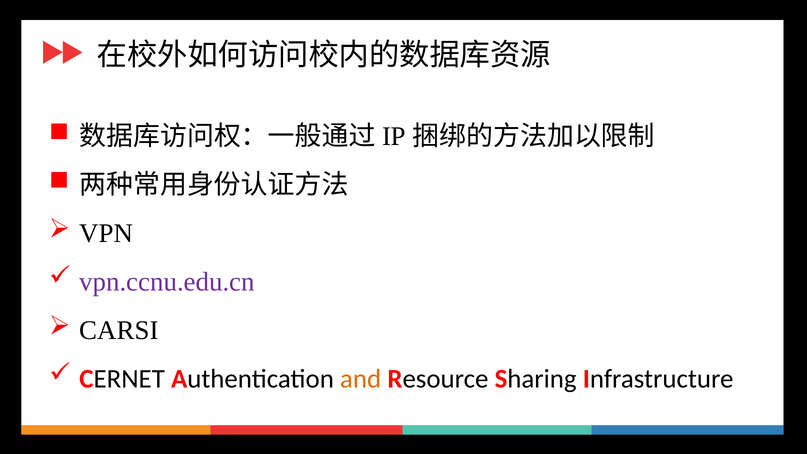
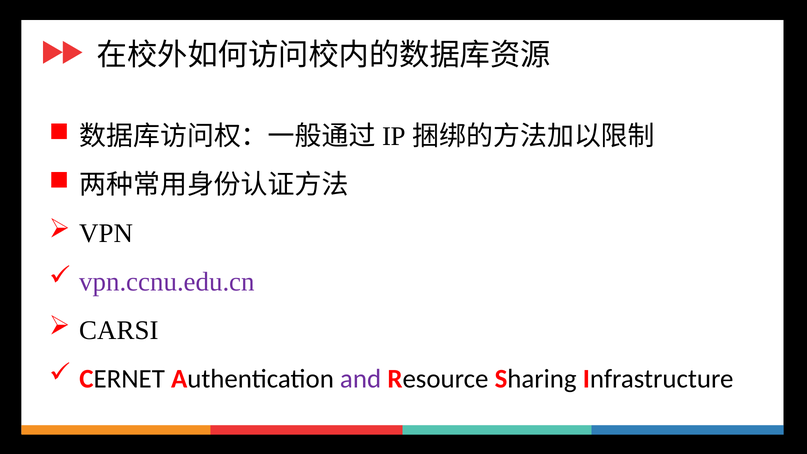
and colour: orange -> purple (361, 379)
